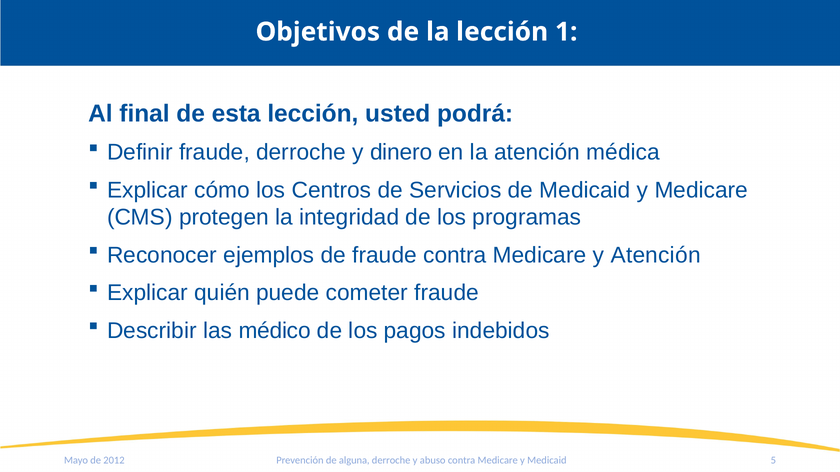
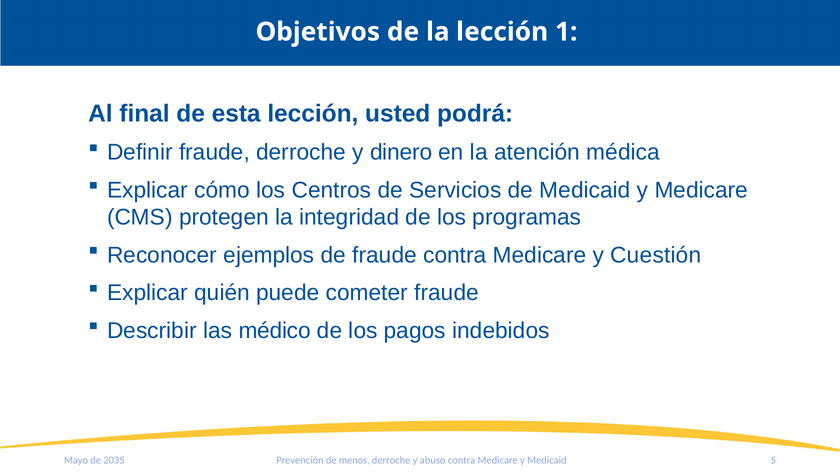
y Atención: Atención -> Cuestión (656, 255)
2012: 2012 -> 2035 (114, 461)
alguna: alguna -> menos (354, 461)
